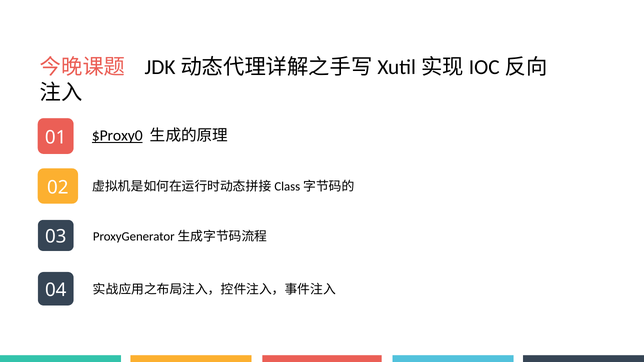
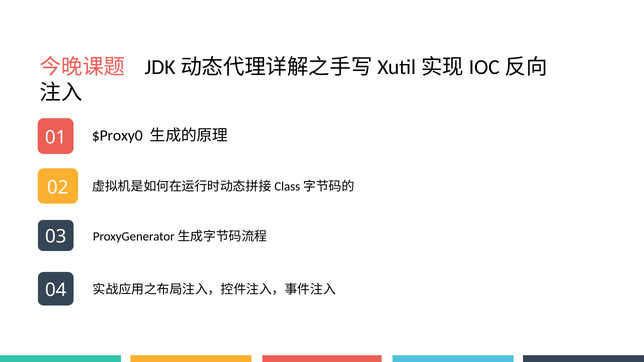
$Proxy0 underline: present -> none (117, 136)
